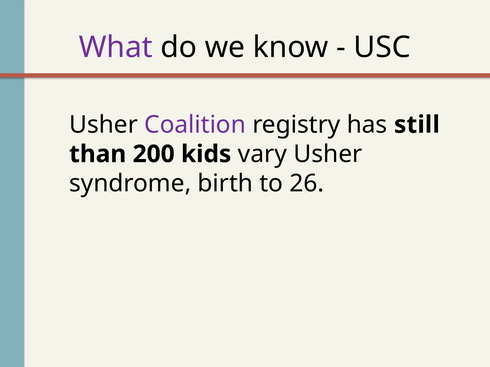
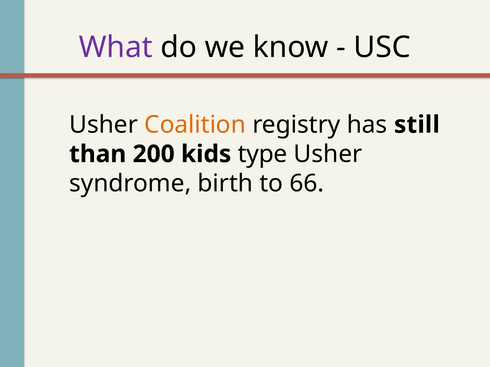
Coalition colour: purple -> orange (195, 125)
vary: vary -> type (263, 154)
26: 26 -> 66 (307, 184)
